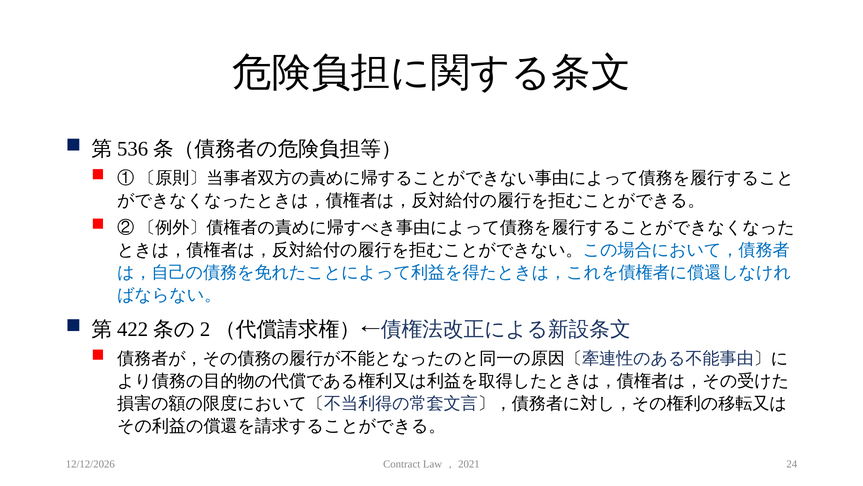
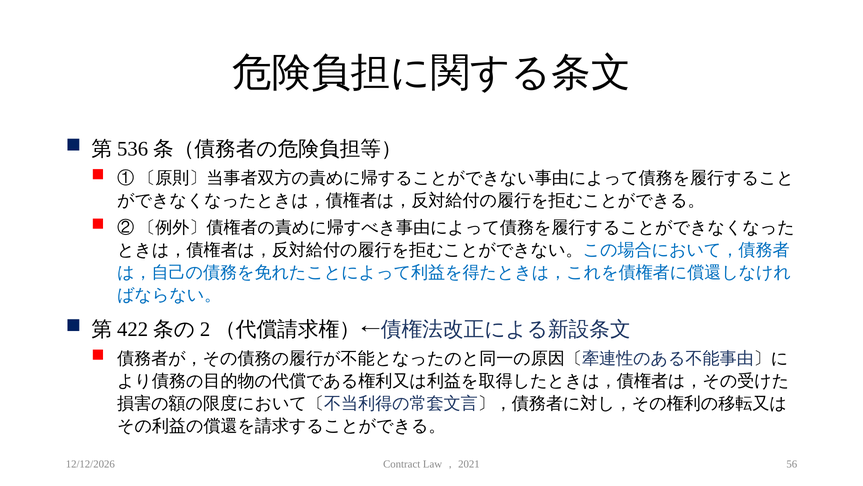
24: 24 -> 56 (792, 464)
